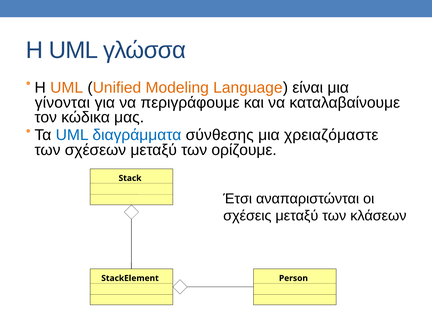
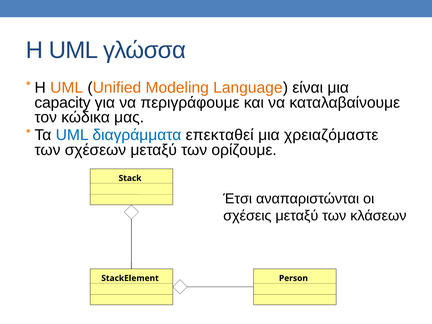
γίνονται: γίνονται -> capacity (63, 103)
σύνθεσης: σύνθεσης -> επεκταθεί (220, 135)
